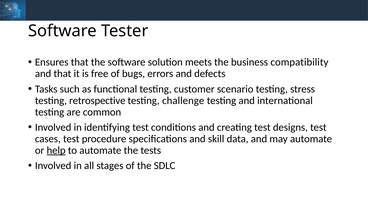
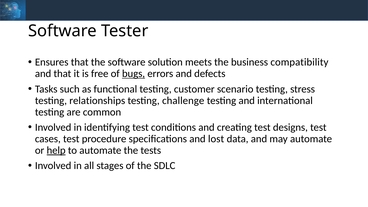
bugs underline: none -> present (134, 74)
retrospective: retrospective -> relationships (97, 100)
skill: skill -> lost (216, 139)
